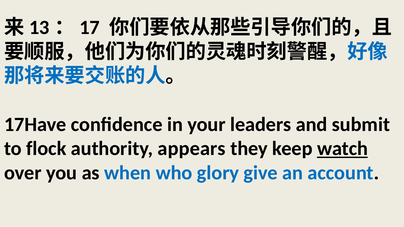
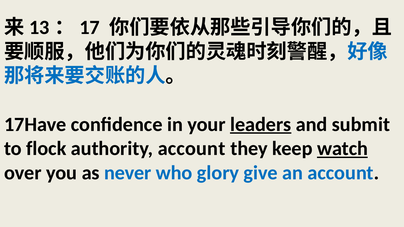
leaders underline: none -> present (261, 125)
authority appears: appears -> account (192, 149)
when: when -> never (128, 173)
